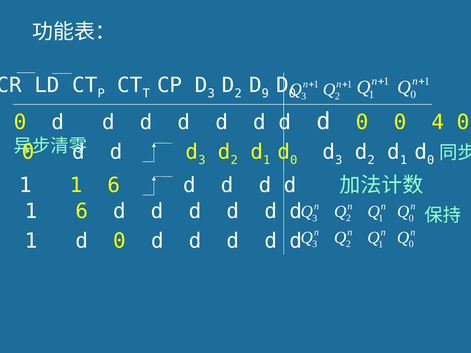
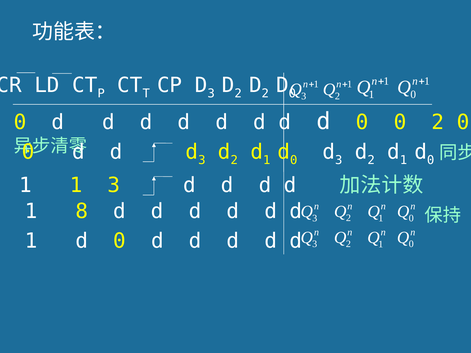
9: 9 -> 2 (265, 94)
0 4: 4 -> 2 (438, 122)
6: 6 -> 3 (114, 186)
6: 6 -> 8 (82, 212)
